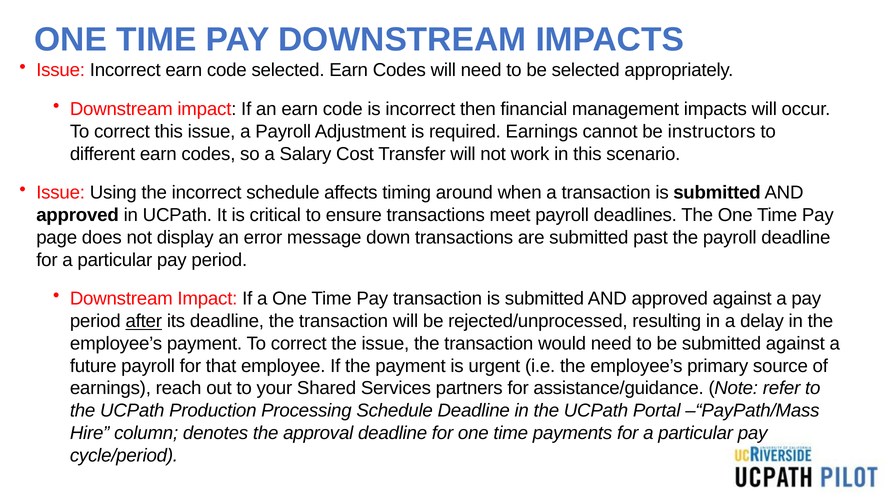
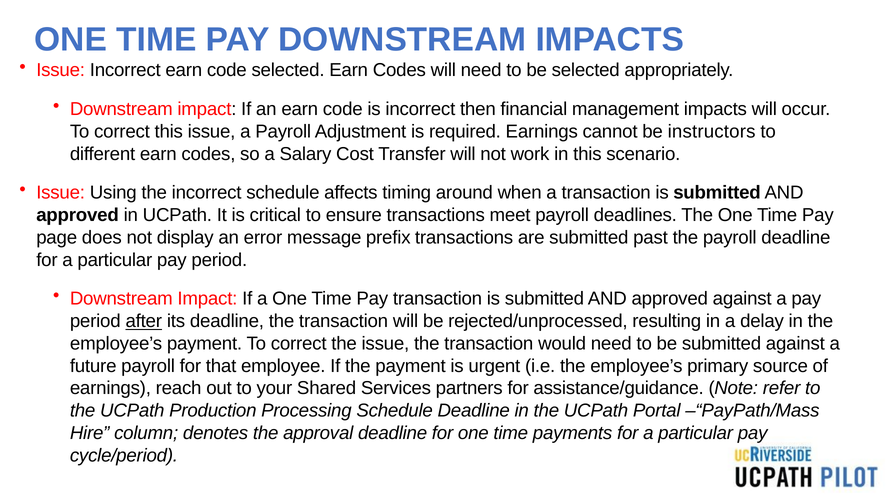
down: down -> prefix (388, 237)
